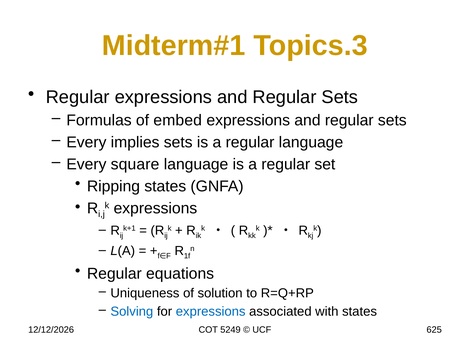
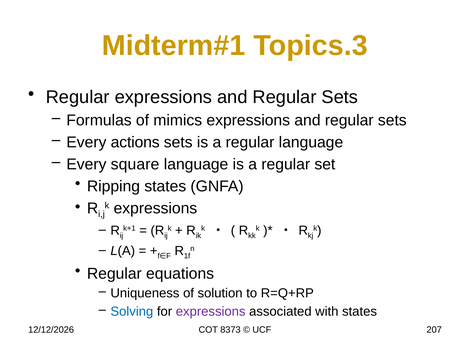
embed: embed -> mimics (178, 120)
implies: implies -> actions (135, 142)
expressions colour: blue -> purple (211, 311)
5249: 5249 -> 8373 (230, 329)
625: 625 -> 207 (434, 329)
